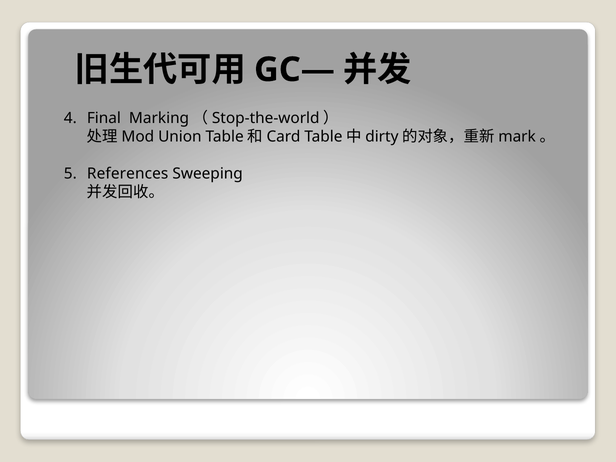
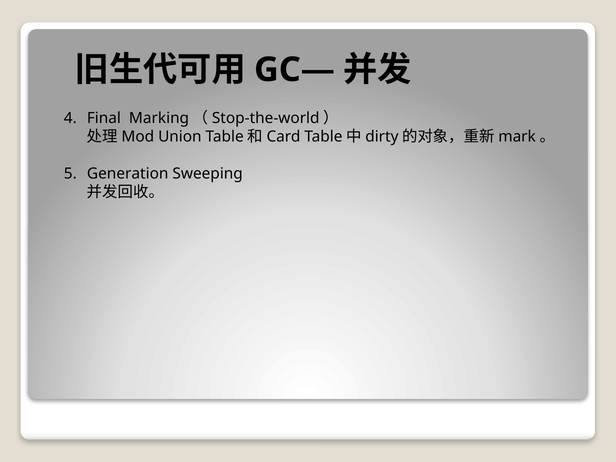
References: References -> Generation (128, 174)
